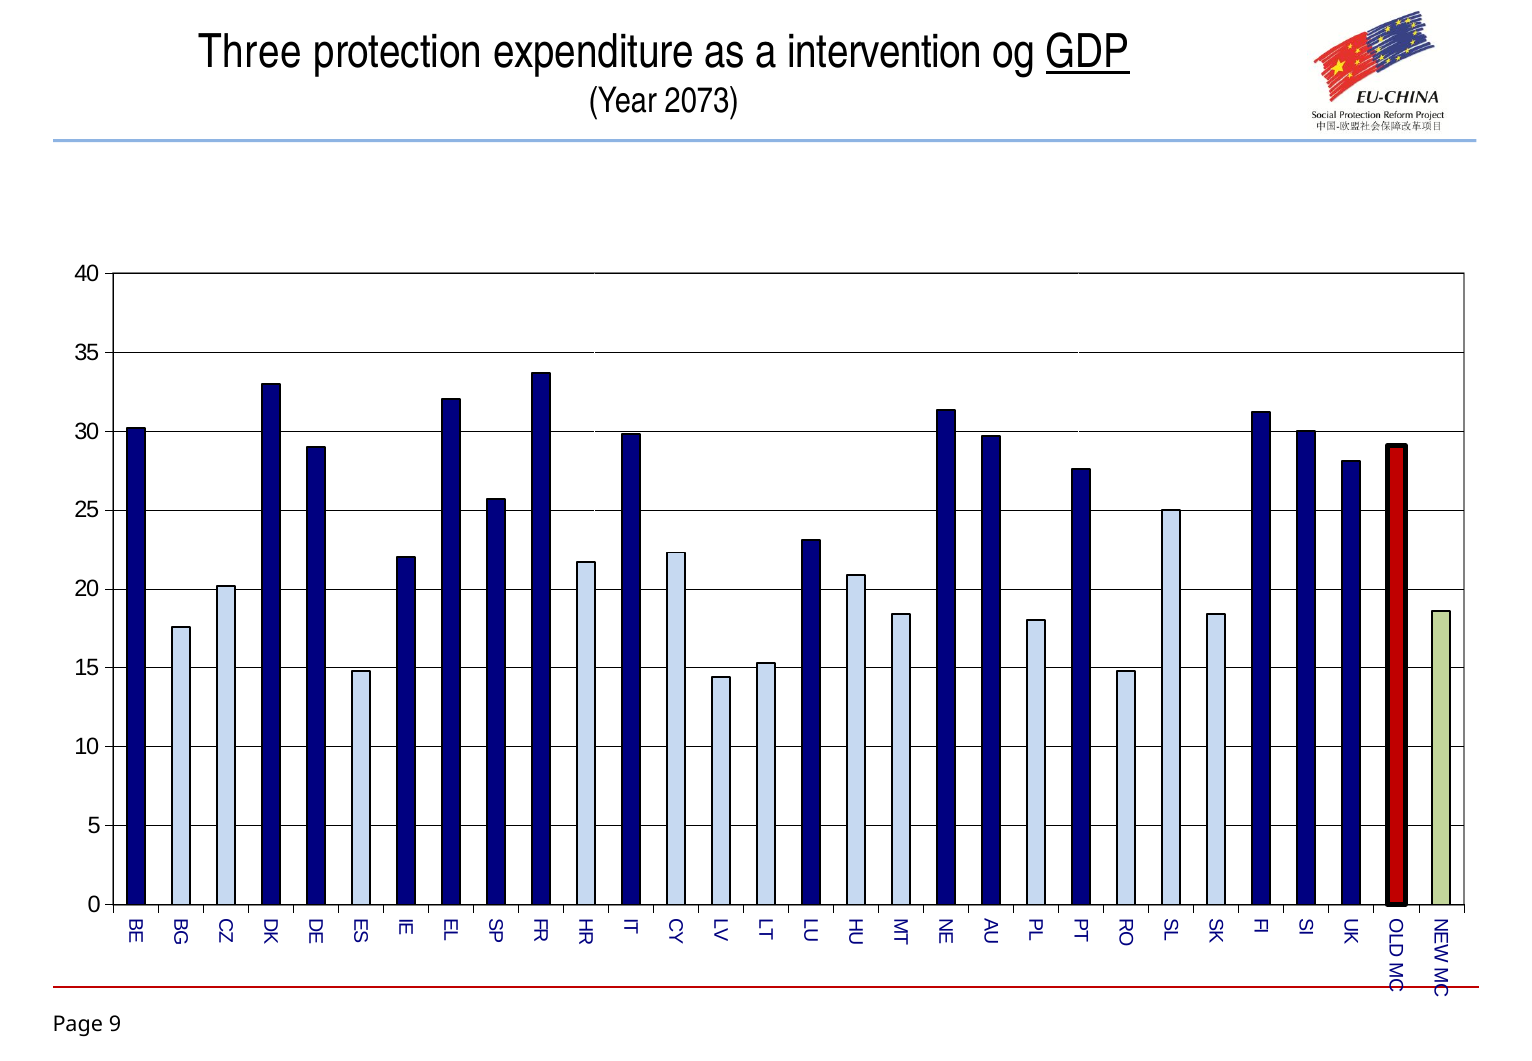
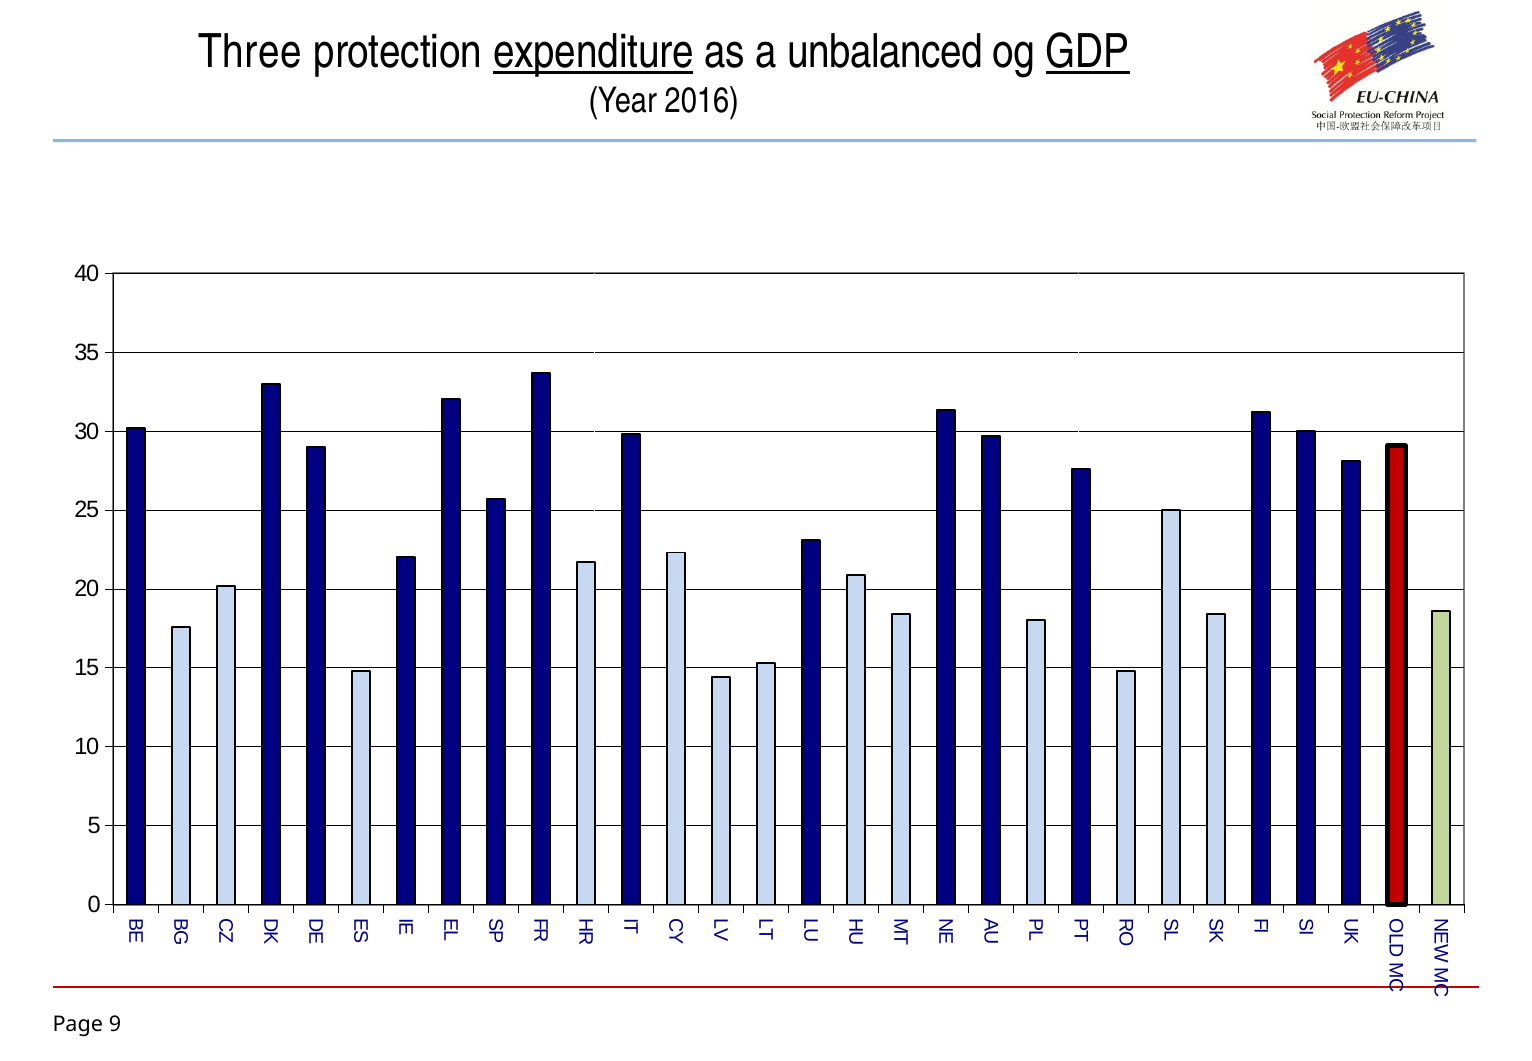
expenditure underline: none -> present (593, 52)
intervention: intervention -> unbalanced (885, 52)
2073: 2073 -> 2016 (702, 101)
